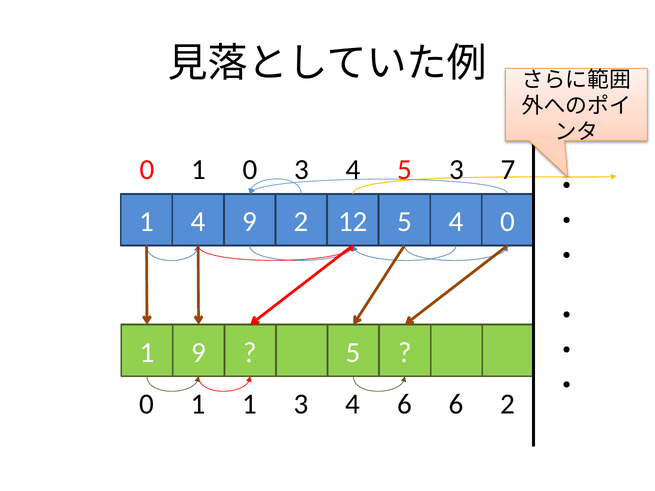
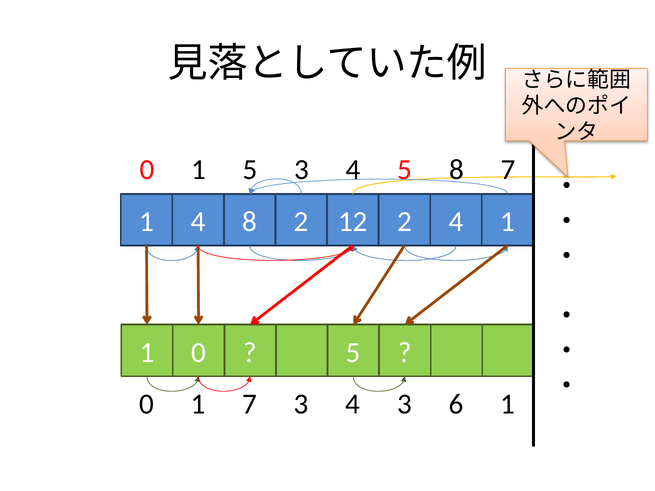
1 0: 0 -> 5 (250, 170)
5 3: 3 -> 8 (456, 170)
4 9: 9 -> 8 (250, 222)
12 5: 5 -> 2 (404, 222)
4 0: 0 -> 1 (508, 222)
9: 9 -> 0 (199, 353)
1 1: 1 -> 7 (250, 404)
4 6: 6 -> 3 (404, 404)
6 2: 2 -> 1 (508, 404)
